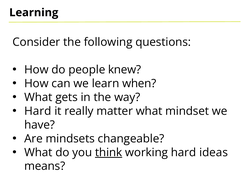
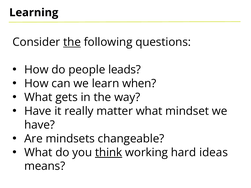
the underline: none -> present (72, 42)
knew: knew -> leads (125, 70)
Hard: Hard -> Have (38, 111)
